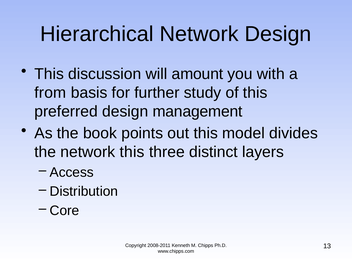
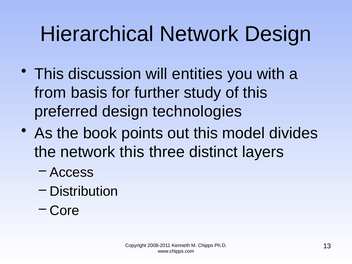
amount: amount -> entities (197, 74)
management: management -> technologies (197, 111)
